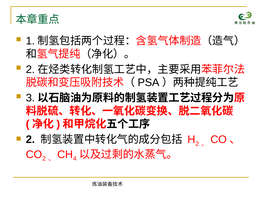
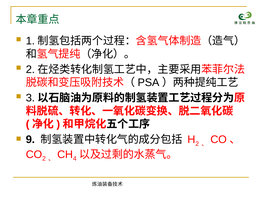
2: 2 -> 9 (30, 139)
